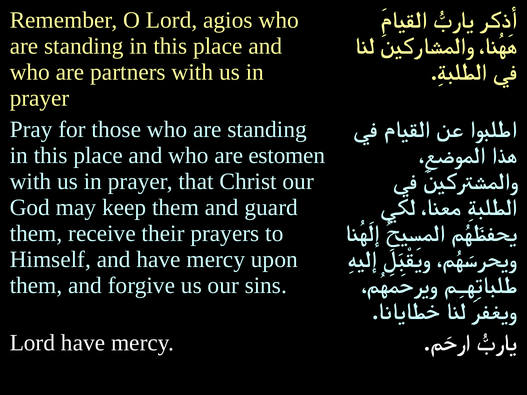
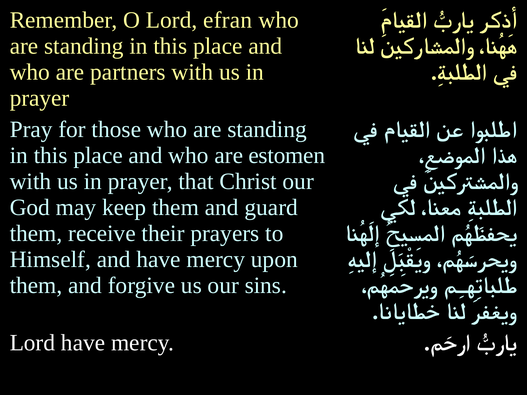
agios: agios -> efran (228, 20)
